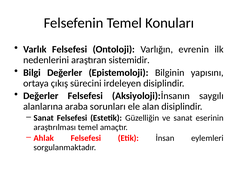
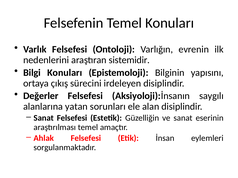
Bilgi Değerler: Değerler -> Konuları (65, 73)
araba: araba -> yatan (76, 107)
